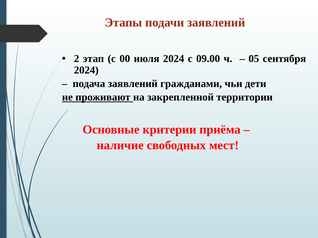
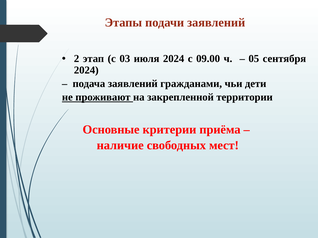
00: 00 -> 03 (125, 59)
